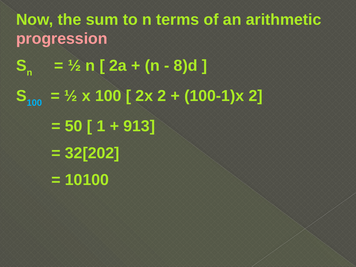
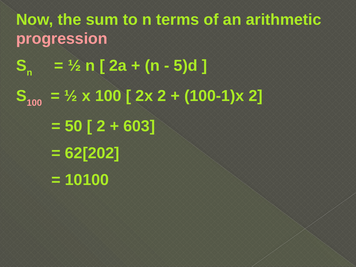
8)d: 8)d -> 5)d (186, 66)
100 colour: light blue -> pink (34, 103)
1: 1 -> 2 (101, 126)
913: 913 -> 603 (139, 126)
32[202: 32[202 -> 62[202 (92, 153)
